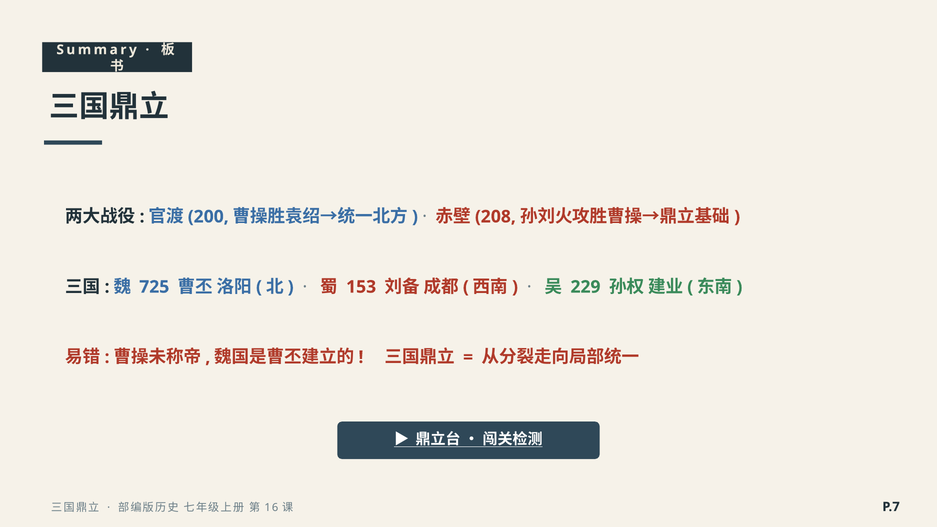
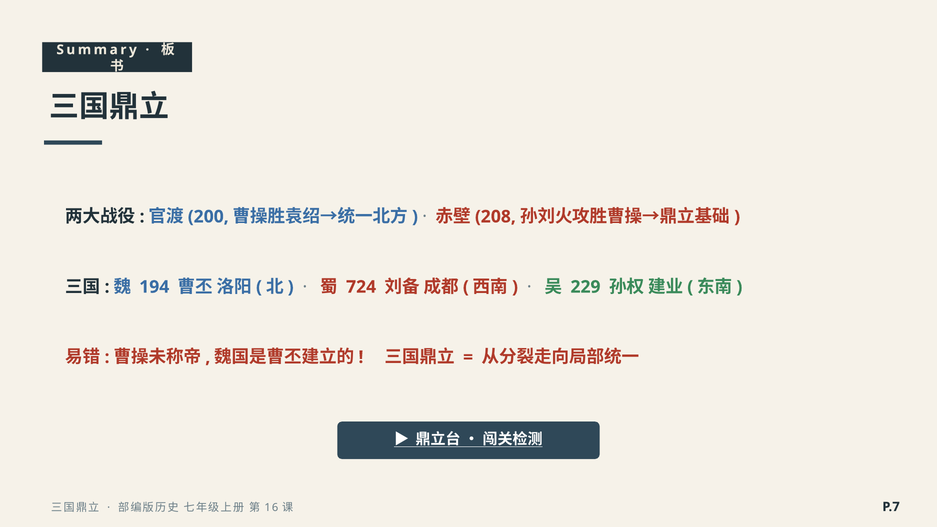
725: 725 -> 194 (154, 287)
153: 153 -> 724 (361, 287)
